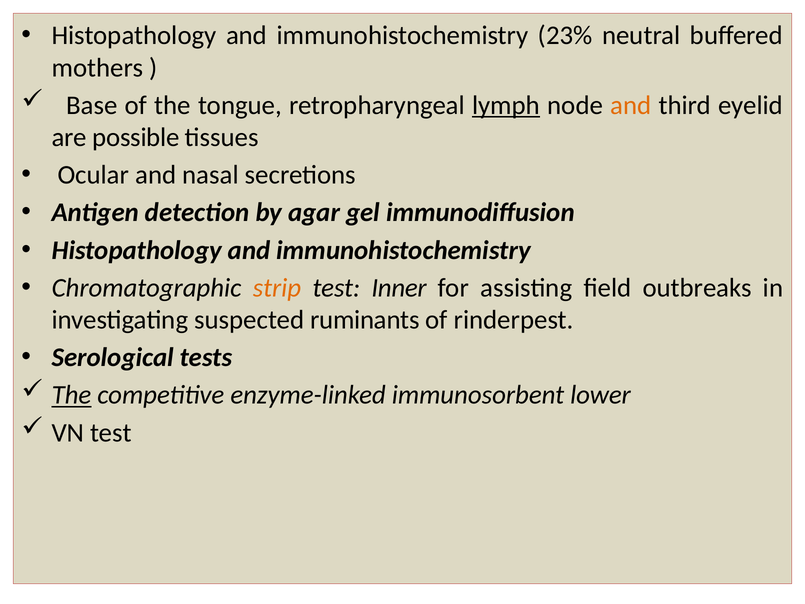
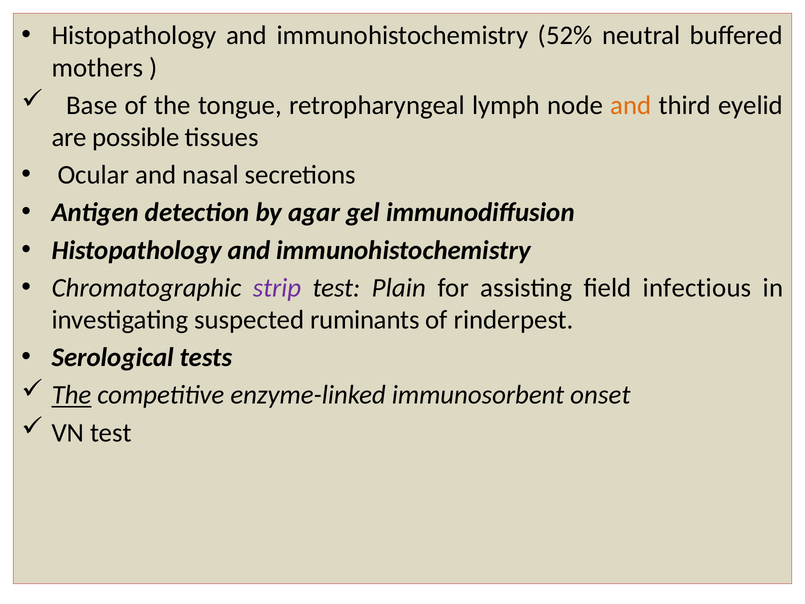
23%: 23% -> 52% (565, 35)
lymph underline: present -> none (506, 105)
strip colour: orange -> purple (277, 288)
Inner: Inner -> Plain (399, 288)
outbreaks: outbreaks -> infectious (697, 288)
lower: lower -> onset (600, 395)
